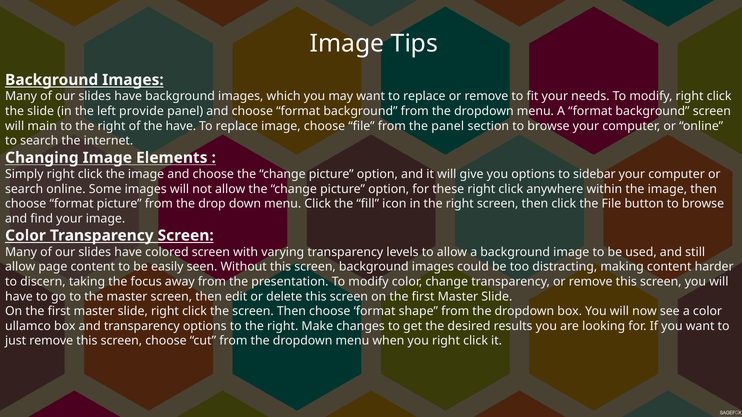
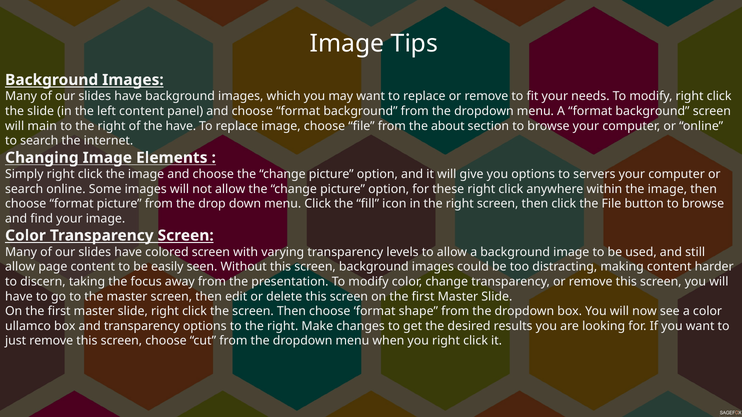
left provide: provide -> content (142, 111)
the panel: panel -> about (448, 126)
sidebar: sidebar -> servers (594, 174)
